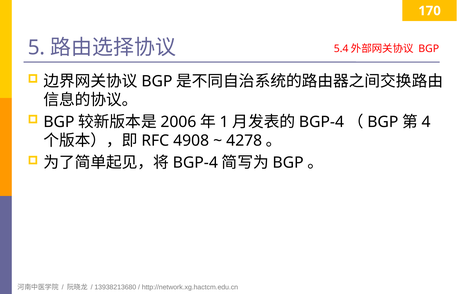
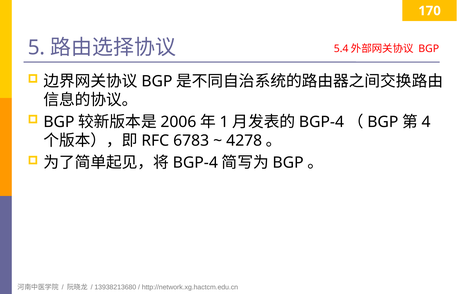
4908: 4908 -> 6783 (191, 141)
